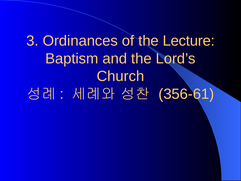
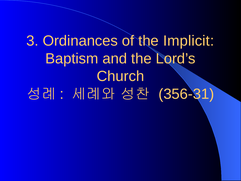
Lecture: Lecture -> Implicit (189, 41)
356-61: 356-61 -> 356-31 (186, 94)
